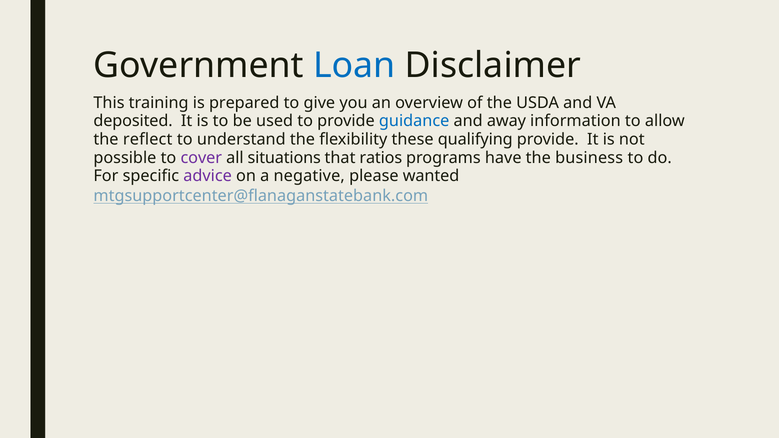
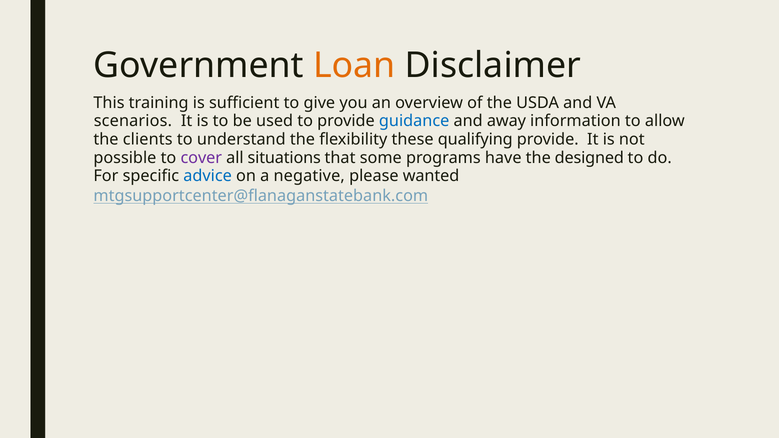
Loan colour: blue -> orange (354, 65)
prepared: prepared -> sufficient (244, 103)
deposited: deposited -> scenarios (133, 121)
reflect: reflect -> clients (148, 139)
ratios: ratios -> some (381, 158)
business: business -> designed (589, 158)
advice colour: purple -> blue (208, 176)
